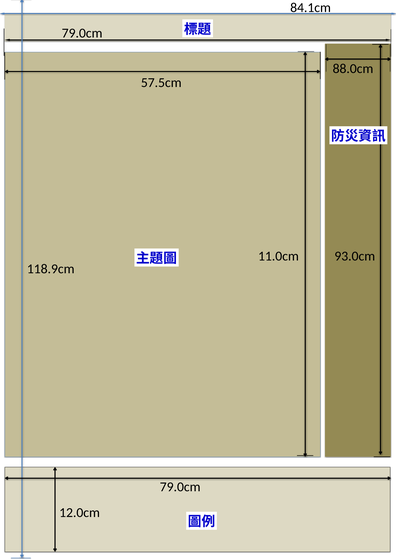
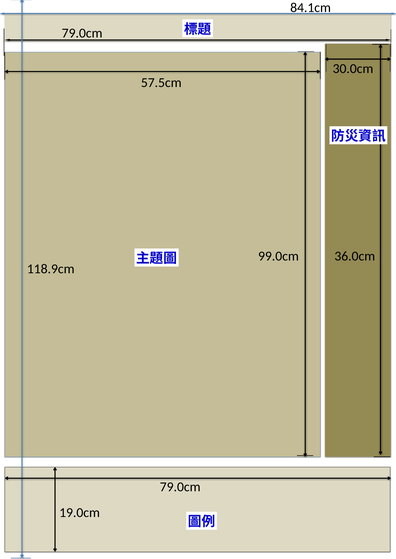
88.0cm: 88.0cm -> 30.0cm (353, 69)
11.0cm: 11.0cm -> 99.0cm (278, 256)
93.0cm: 93.0cm -> 36.0cm (355, 256)
12.0cm: 12.0cm -> 19.0cm (80, 513)
